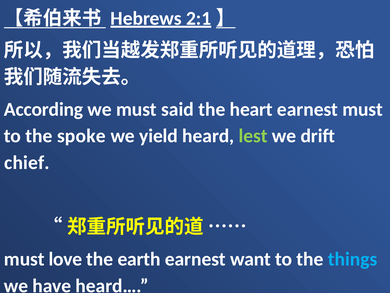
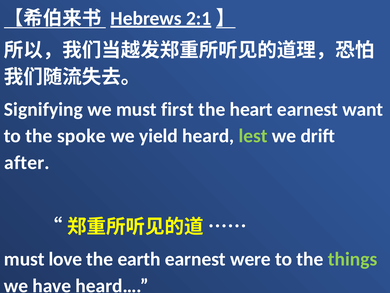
According: According -> Signifying (43, 109)
said: said -> first (177, 109)
earnest must: must -> want (363, 109)
chief: chief -> after (27, 162)
want: want -> were (250, 259)
things colour: light blue -> light green (353, 259)
